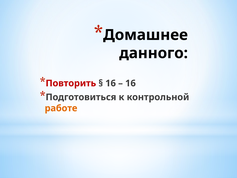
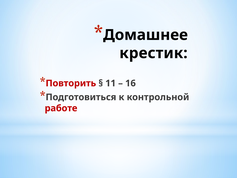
данного: данного -> крестик (153, 53)
16: 16 -> 11 (111, 83)
работе colour: orange -> red (61, 108)
